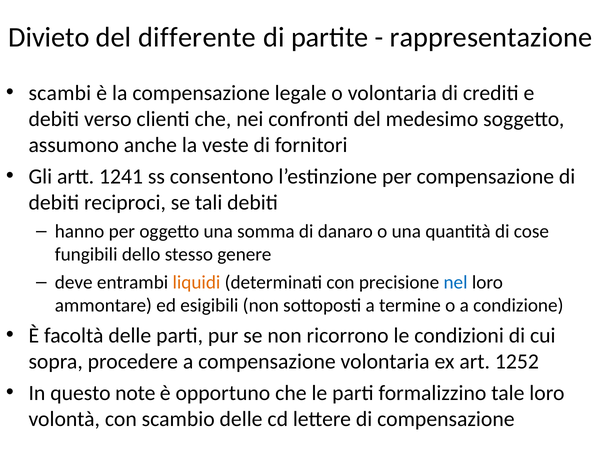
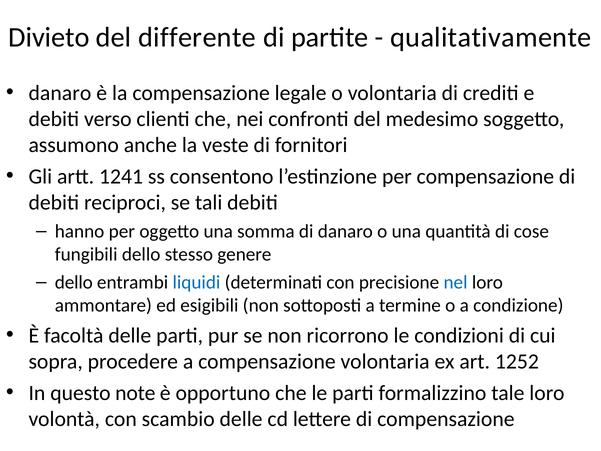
rappresentazione: rappresentazione -> qualitativamente (491, 38)
scambi: scambi -> danaro (60, 93)
deve: deve -> dello (74, 282)
liquidi colour: orange -> blue (196, 282)
